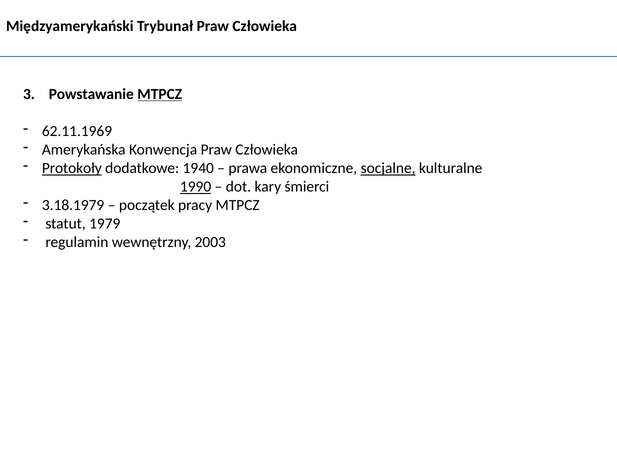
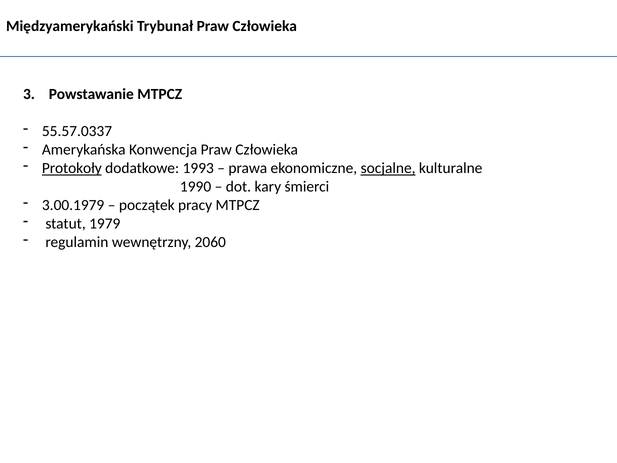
MTPCZ underline: present -> none (160, 94)
62.11.1969: 62.11.1969 -> 55.57.0337 (77, 131)
1940: 1940 -> 1993 (198, 168)
1990 underline: present -> none (196, 187)
3.18.1979: 3.18.1979 -> 3.00.1979 (73, 205)
2003: 2003 -> 2060 (210, 242)
